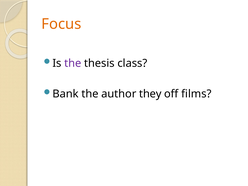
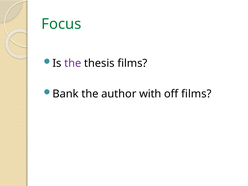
Focus colour: orange -> green (61, 24)
thesis class: class -> films (132, 63)
they: they -> with (150, 94)
